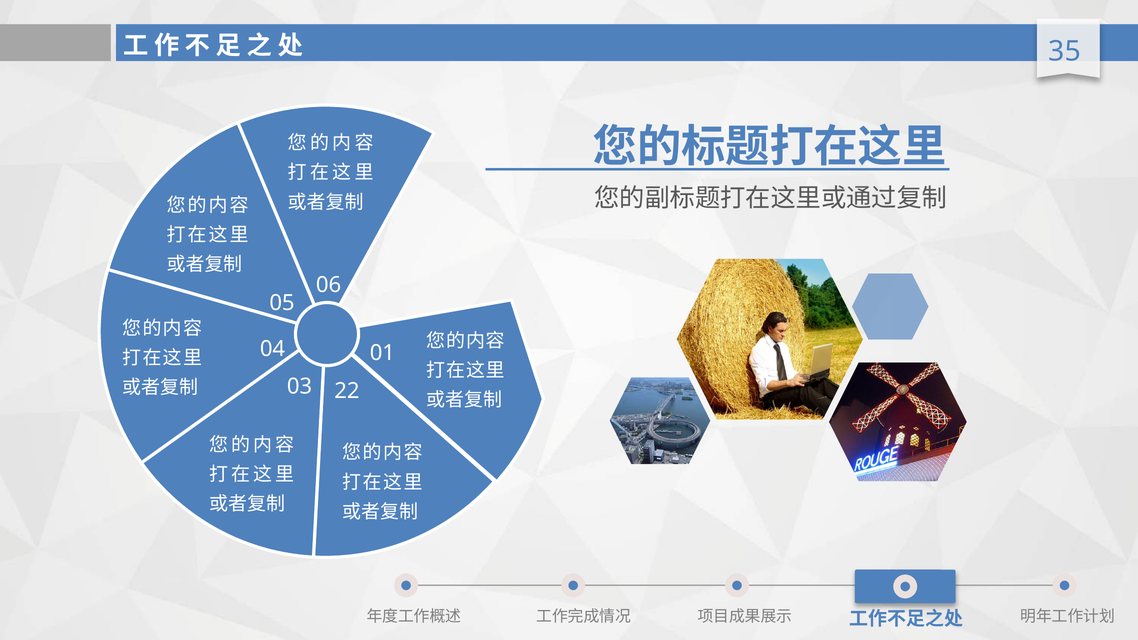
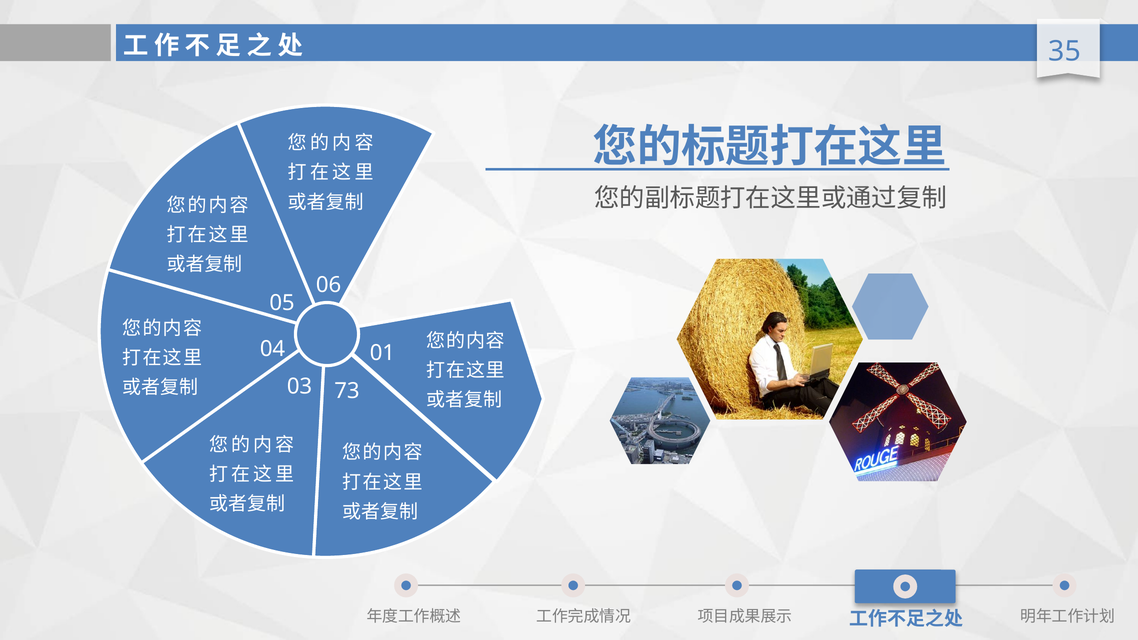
22: 22 -> 73 (347, 391)
